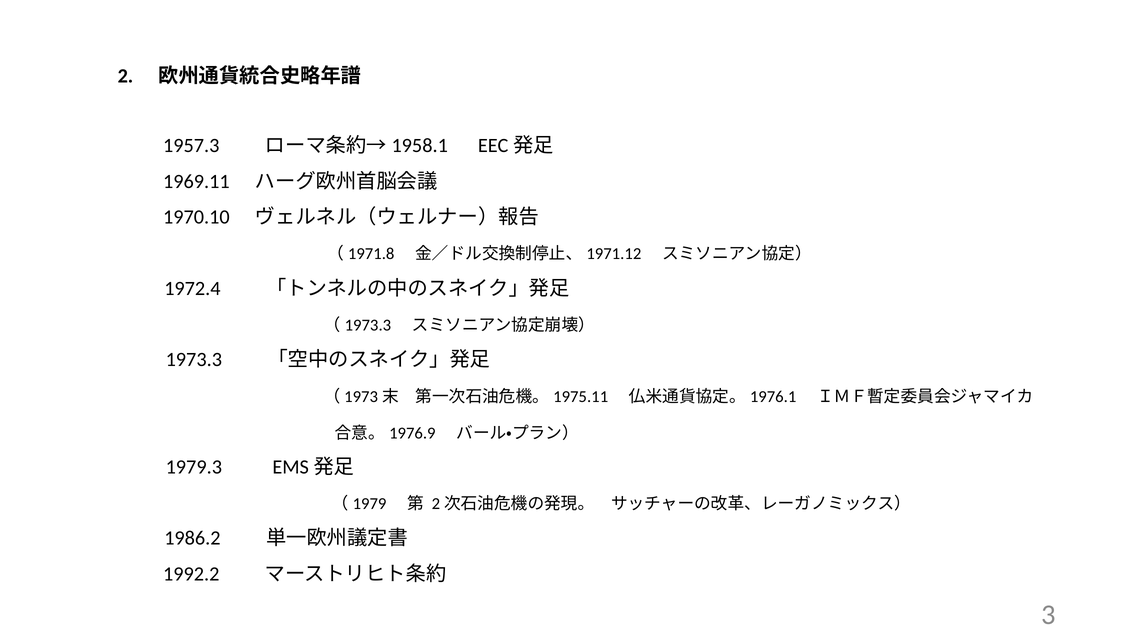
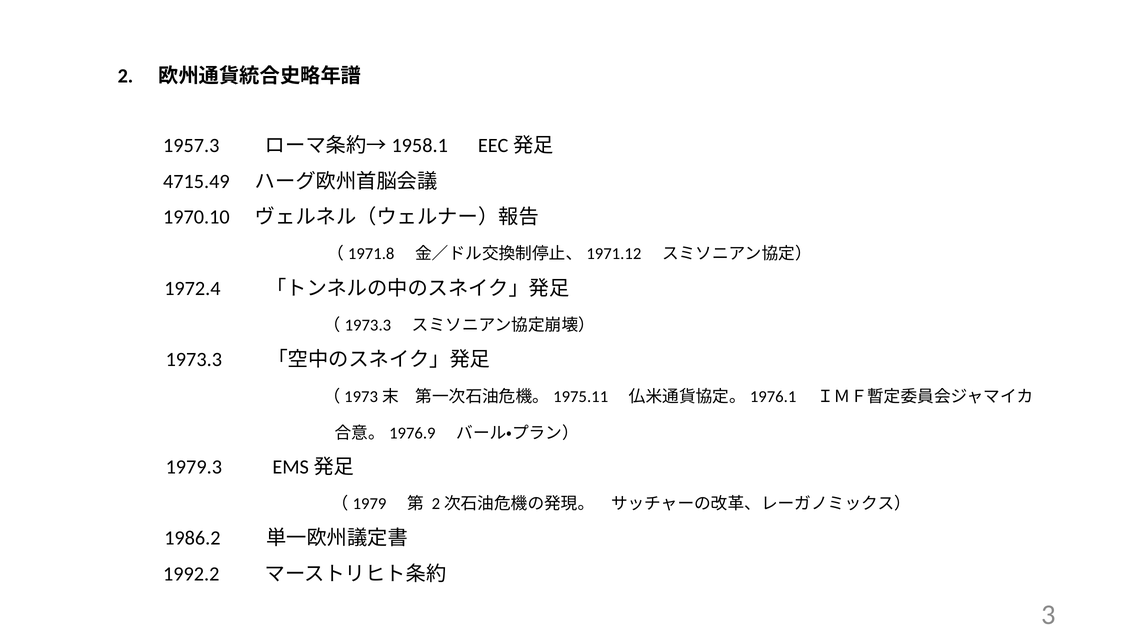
1969.11: 1969.11 -> 4715.49 (196, 181)
